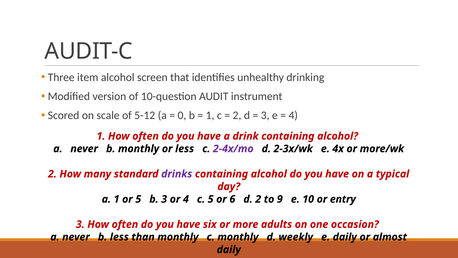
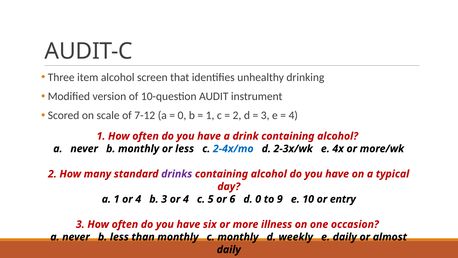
5-12: 5-12 -> 7-12 (145, 115)
2-4x/mo colour: purple -> blue (233, 149)
1 or 5: 5 -> 4 (138, 199)
d 2: 2 -> 0 (258, 199)
adults: adults -> illness (277, 224)
